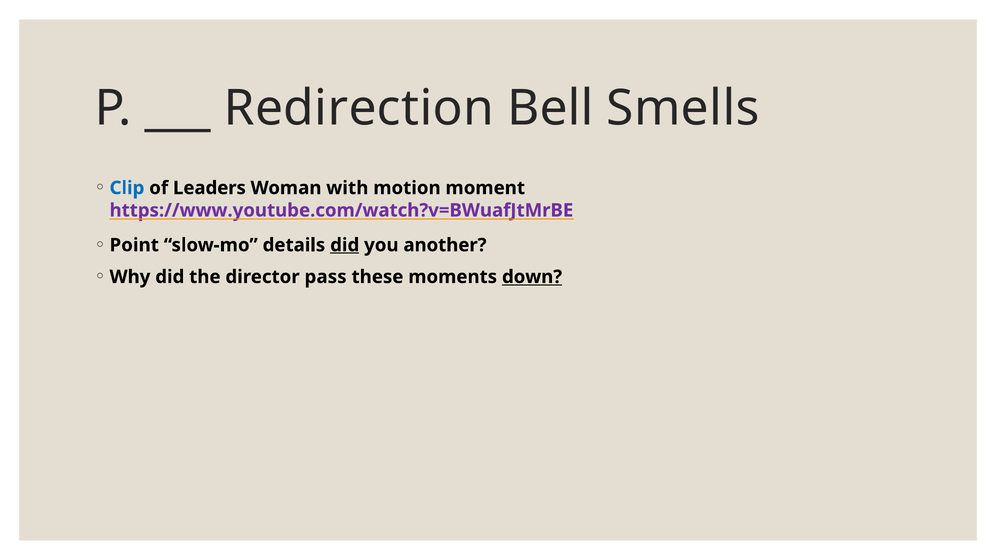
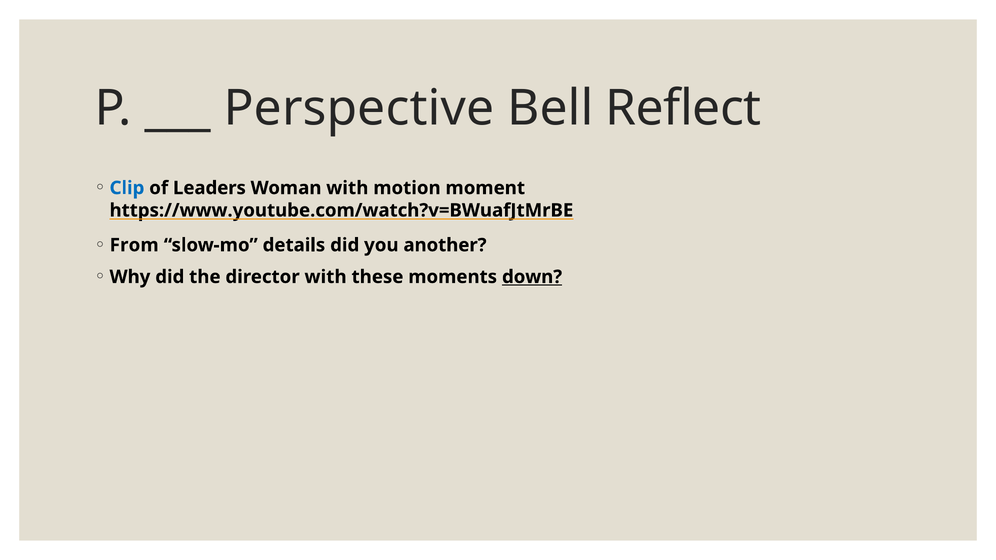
Redirection: Redirection -> Perspective (359, 108)
Smells: Smells -> Reflect (683, 108)
https://www.youtube.com/watch?v=BWuafJtMrBE colour: purple -> black (341, 210)
Point: Point -> From (134, 245)
did underline: present -> none (345, 245)
director pass: pass -> with (326, 277)
